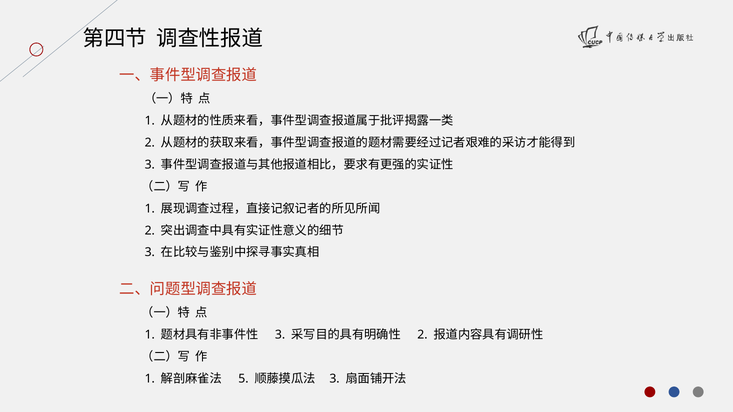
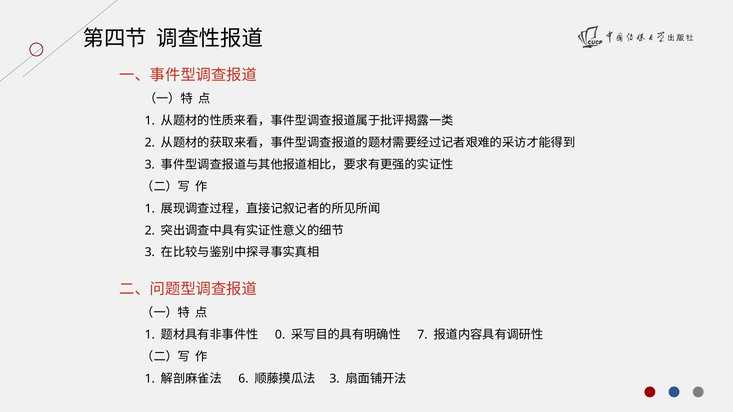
3: 3 -> 0 (280, 335)
2: 2 -> 7 (422, 335)
5: 5 -> 6 (243, 379)
